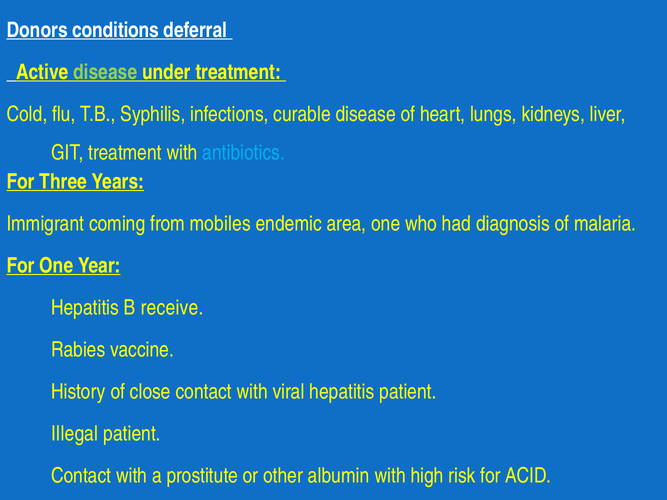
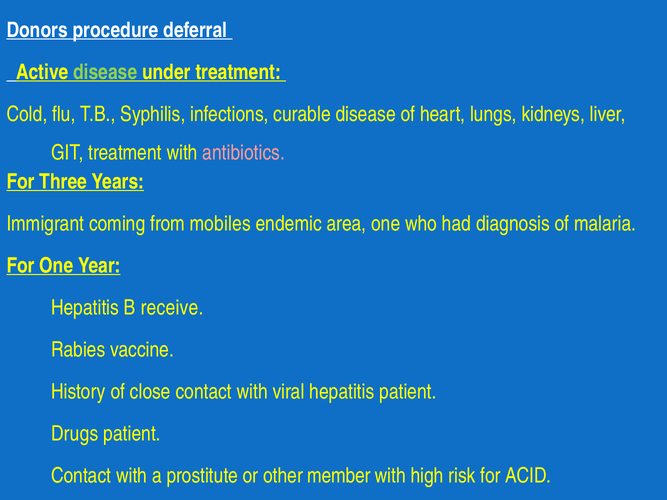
conditions: conditions -> procedure (116, 30)
antibiotics colour: light blue -> pink (244, 153)
Illegal: Illegal -> Drugs (75, 434)
albumin: albumin -> member (339, 476)
